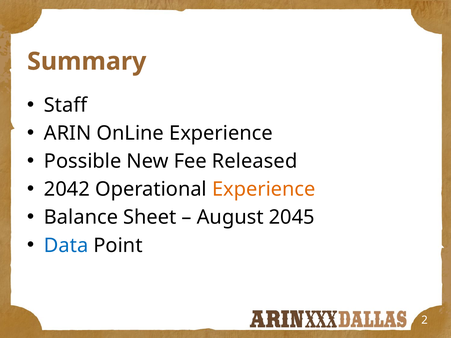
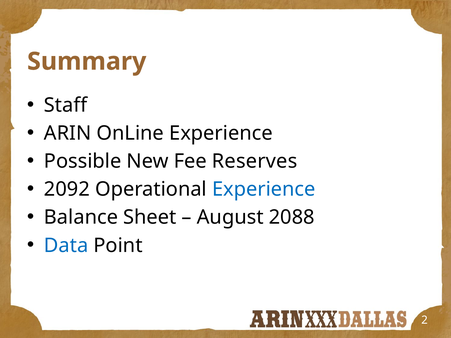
Released: Released -> Reserves (255, 161)
2042: 2042 -> 2092 (67, 189)
Experience colour: orange -> blue (264, 189)
2045: 2045 -> 2088 (292, 218)
